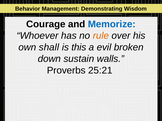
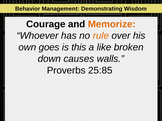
Memorize colour: blue -> orange (112, 24)
shall: shall -> goes (49, 47)
evil: evil -> like (104, 47)
sustain: sustain -> causes (79, 59)
25:21: 25:21 -> 25:85 (100, 71)
